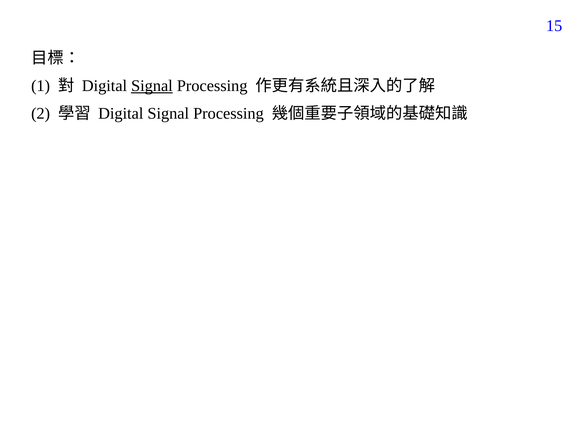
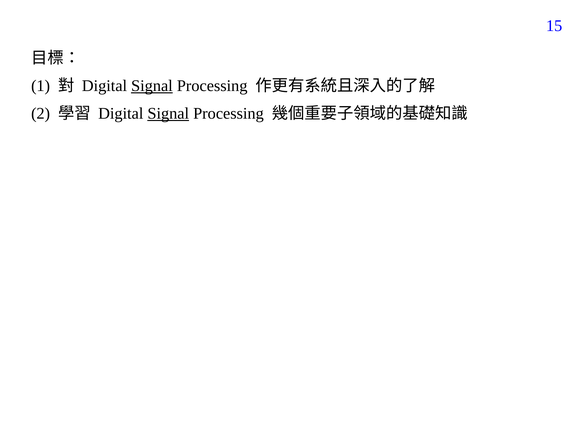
Signal underline: none -> present (168, 114)
